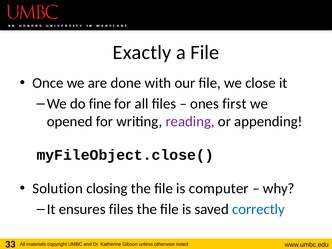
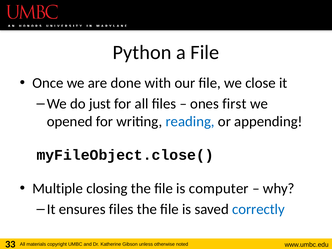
Exactly: Exactly -> Python (142, 52)
fine: fine -> just (100, 104)
reading colour: purple -> blue (190, 121)
Solution: Solution -> Multiple (58, 189)
